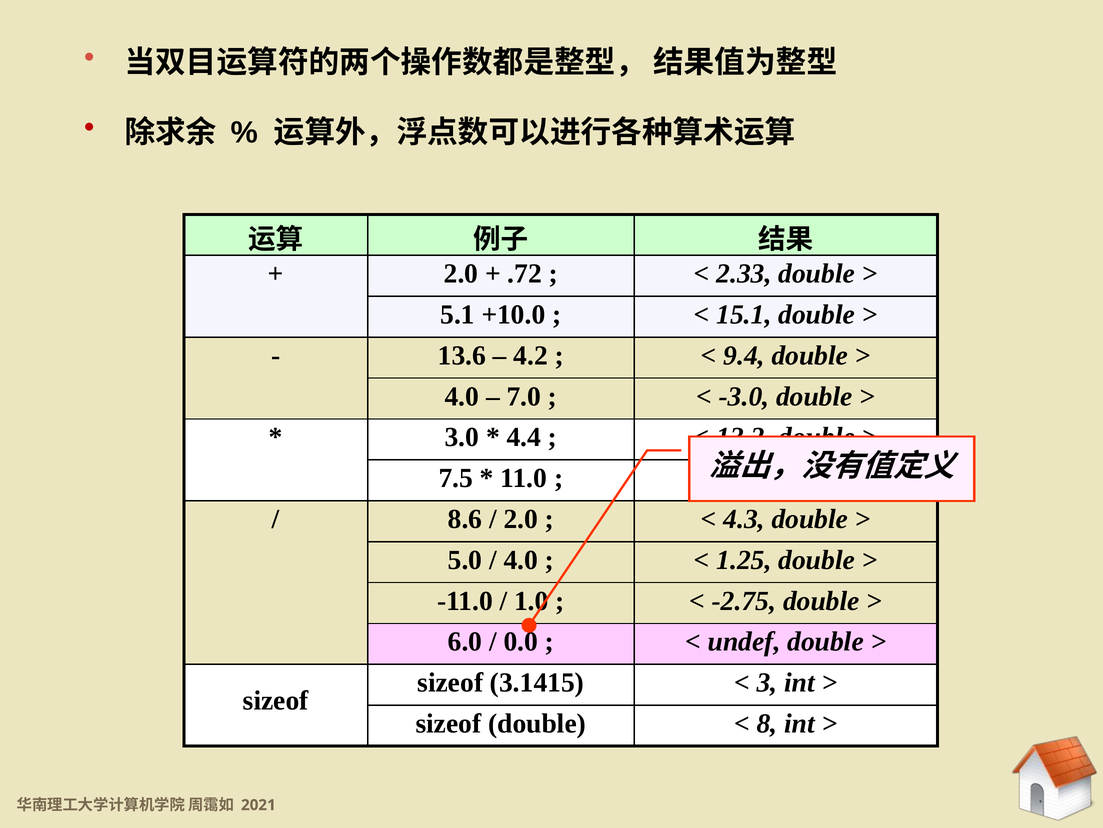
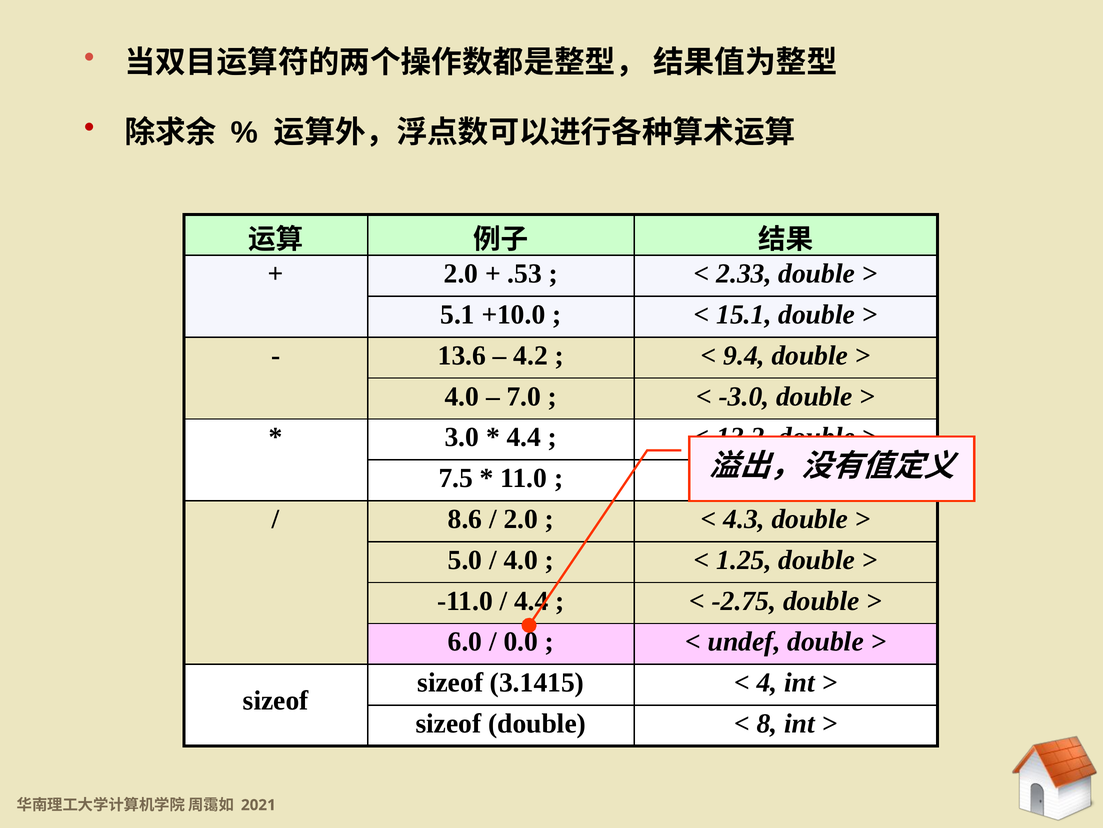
.72: .72 -> .53 (525, 274)
1.0: 1.0 -> 4.4 (531, 600)
3: 3 -> 4 (767, 682)
